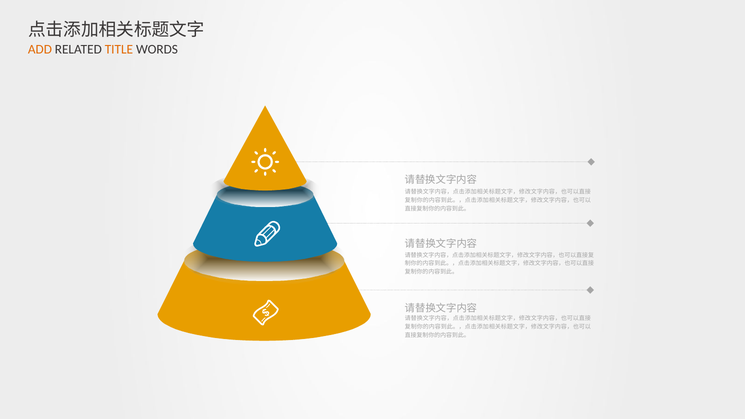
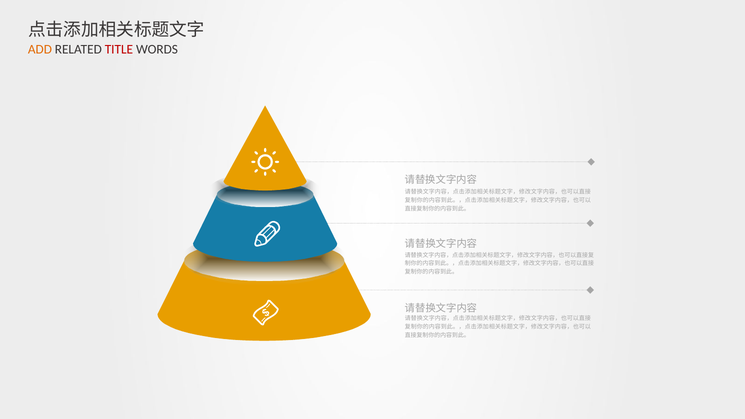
TITLE colour: orange -> red (119, 50)
